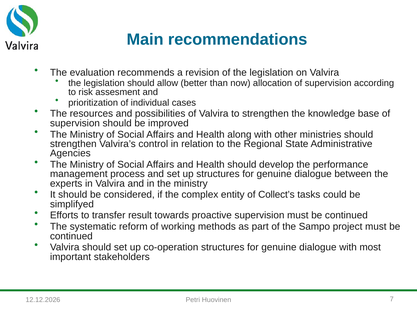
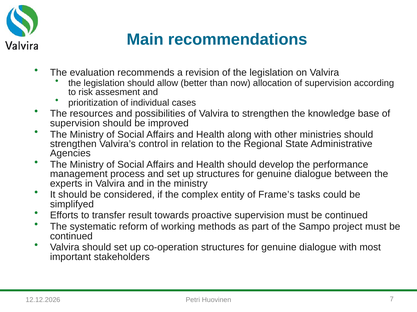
Collect’s: Collect’s -> Frame’s (276, 195)
